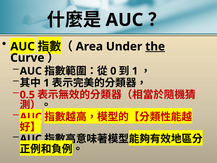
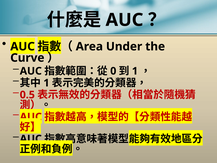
the underline: present -> none (155, 46)
